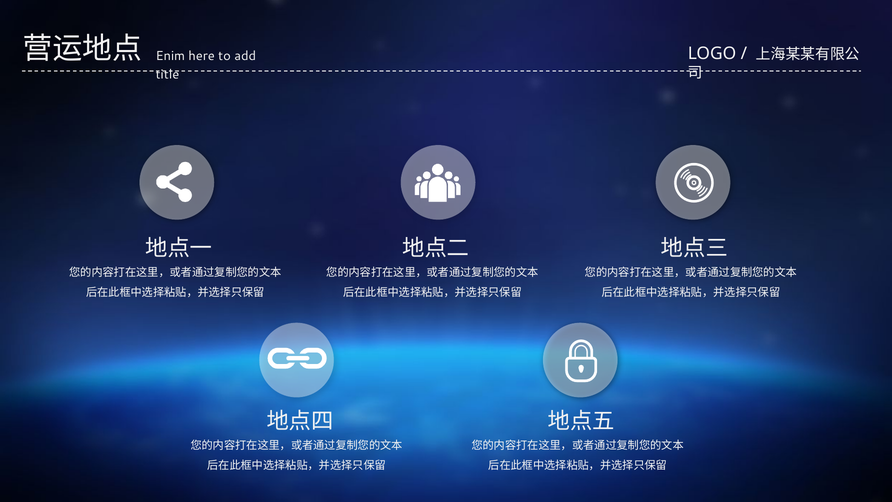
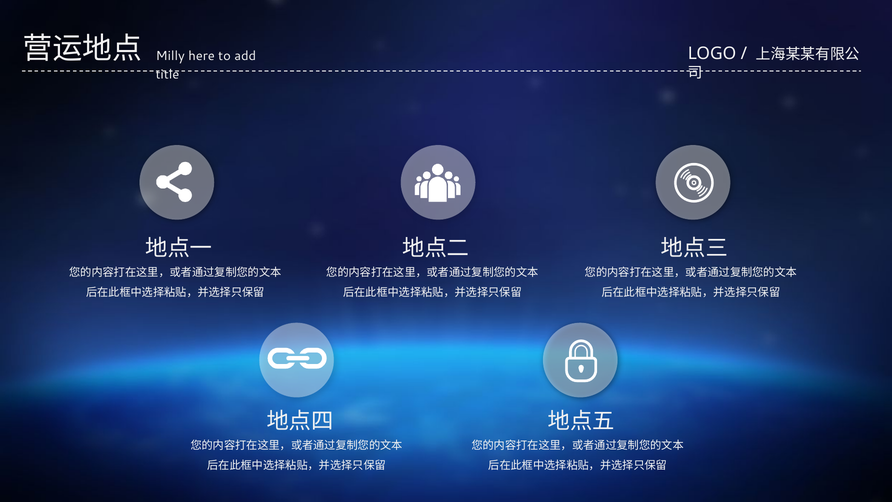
Enim: Enim -> Milly (170, 56)
